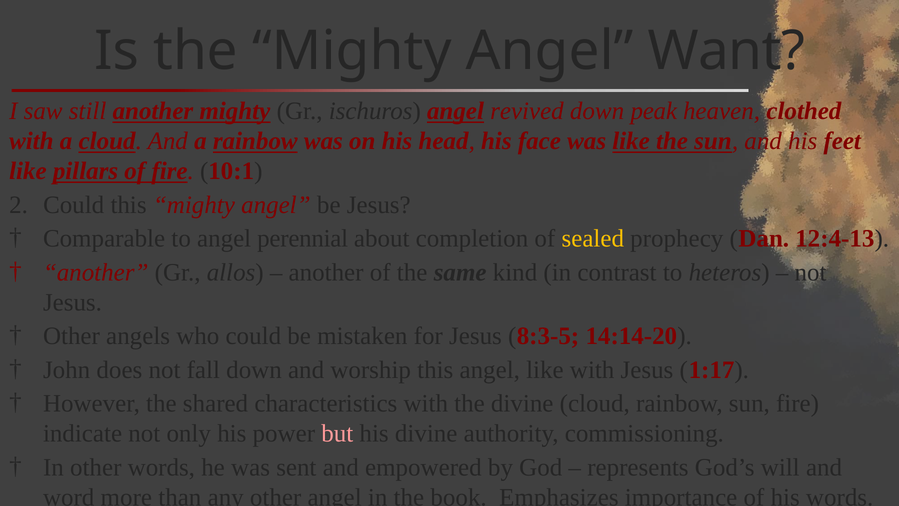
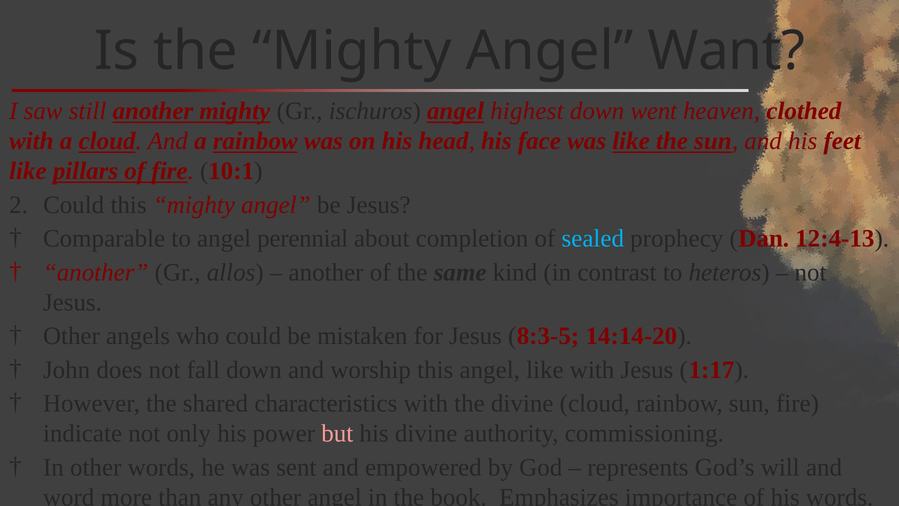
revived: revived -> highest (527, 111)
peak: peak -> went (654, 111)
sealed colour: yellow -> light blue (593, 239)
